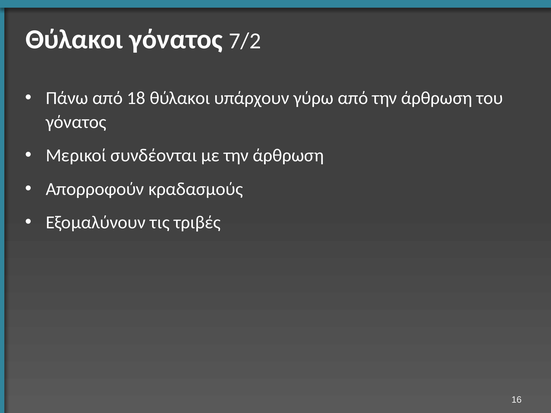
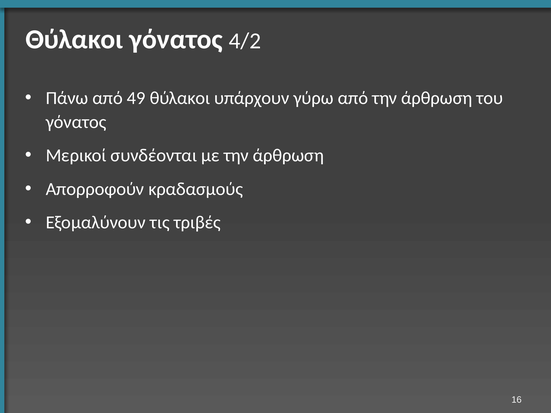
7/2: 7/2 -> 4/2 (245, 41)
18: 18 -> 49 (136, 98)
